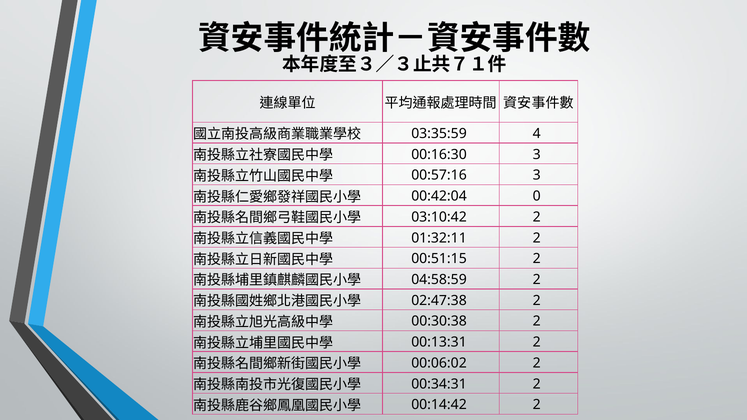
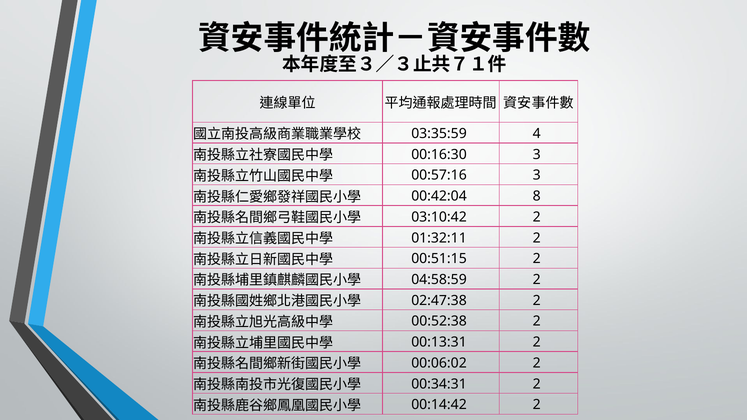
0: 0 -> 8 (537, 196)
00:30:38: 00:30:38 -> 00:52:38 (439, 321)
